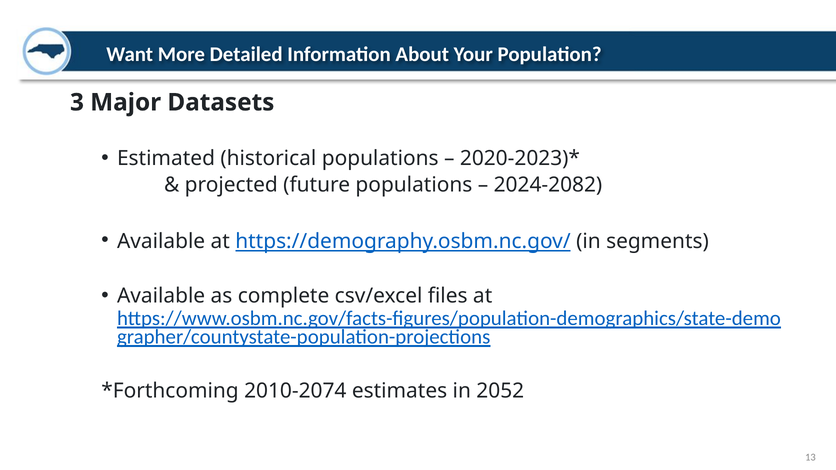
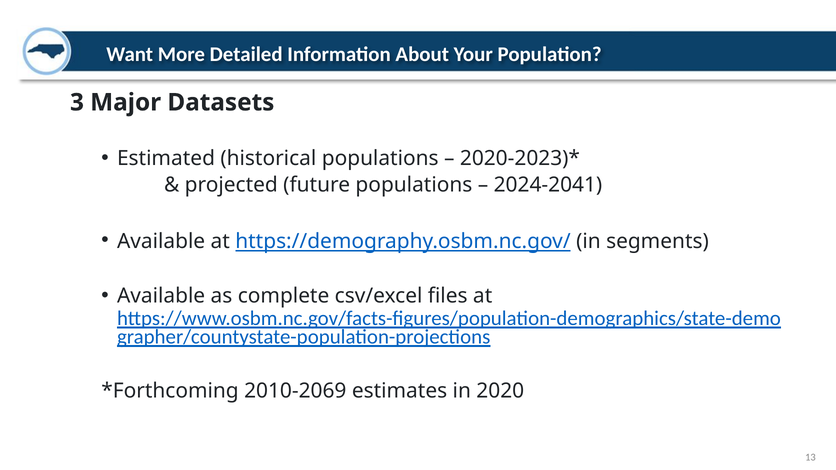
2024-2082: 2024-2082 -> 2024-2041 (548, 185)
2010-2074: 2010-2074 -> 2010-2069 (295, 391)
2052: 2052 -> 2020 (500, 391)
